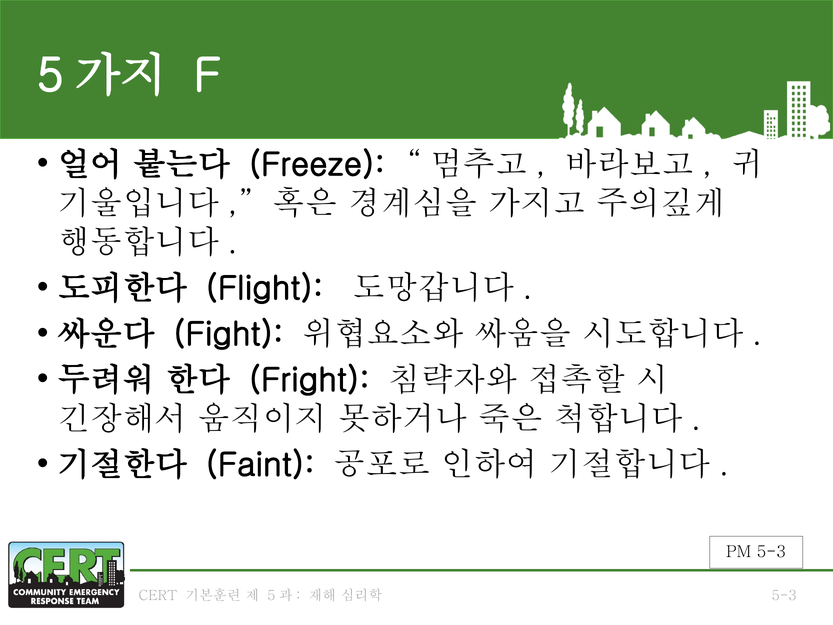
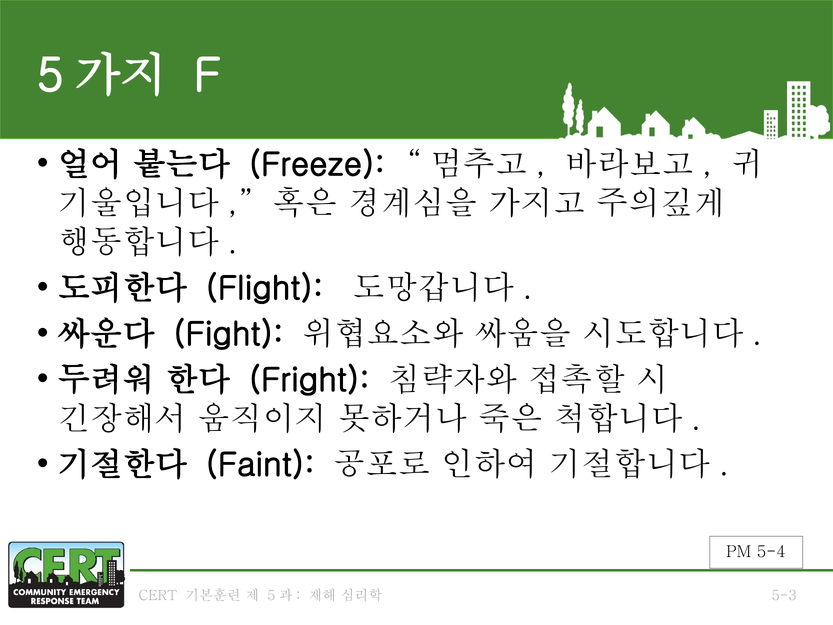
PM 5-3: 5-3 -> 5-4 (771, 552)
